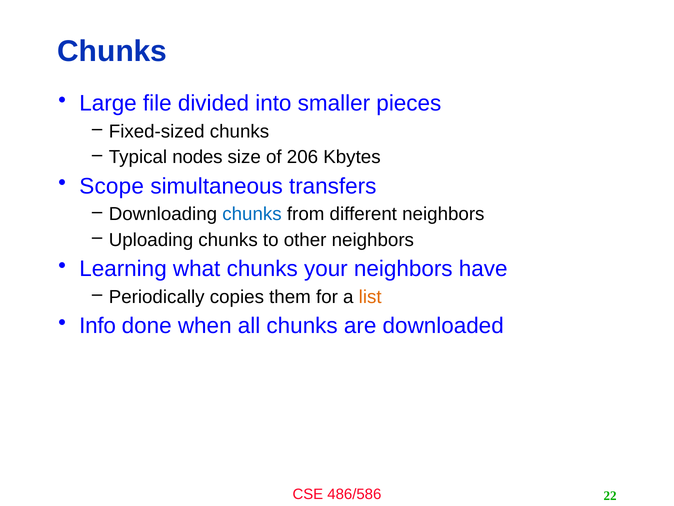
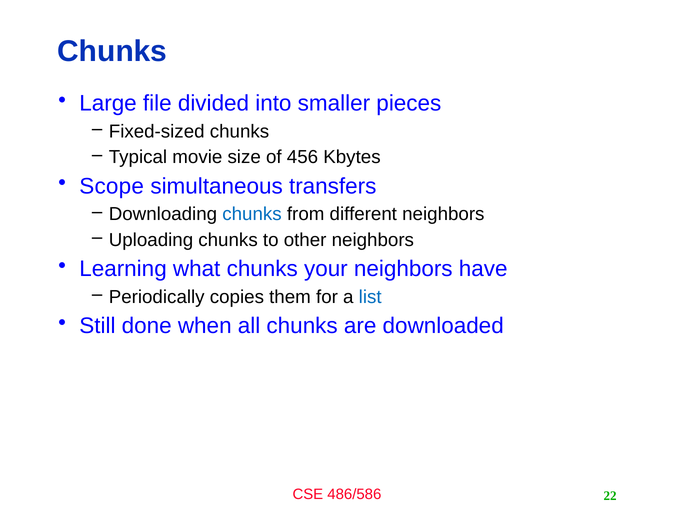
nodes: nodes -> movie (197, 157)
206: 206 -> 456 (302, 157)
list colour: orange -> blue (370, 297)
Info: Info -> Still (97, 326)
